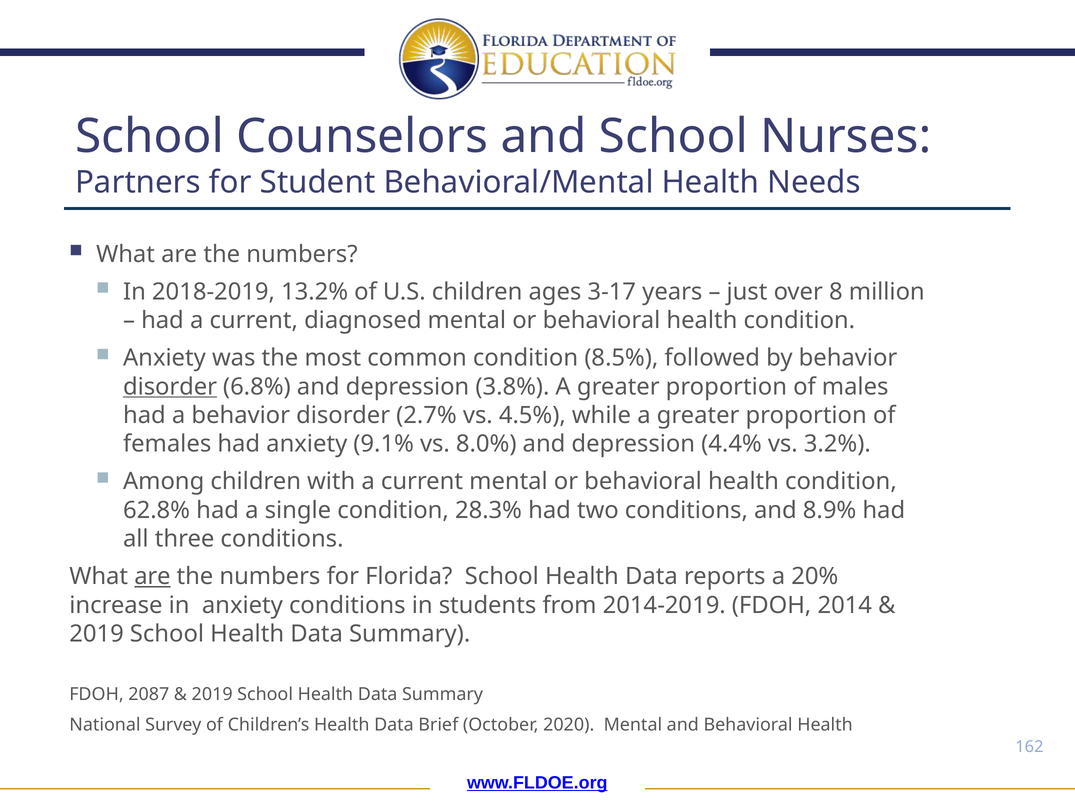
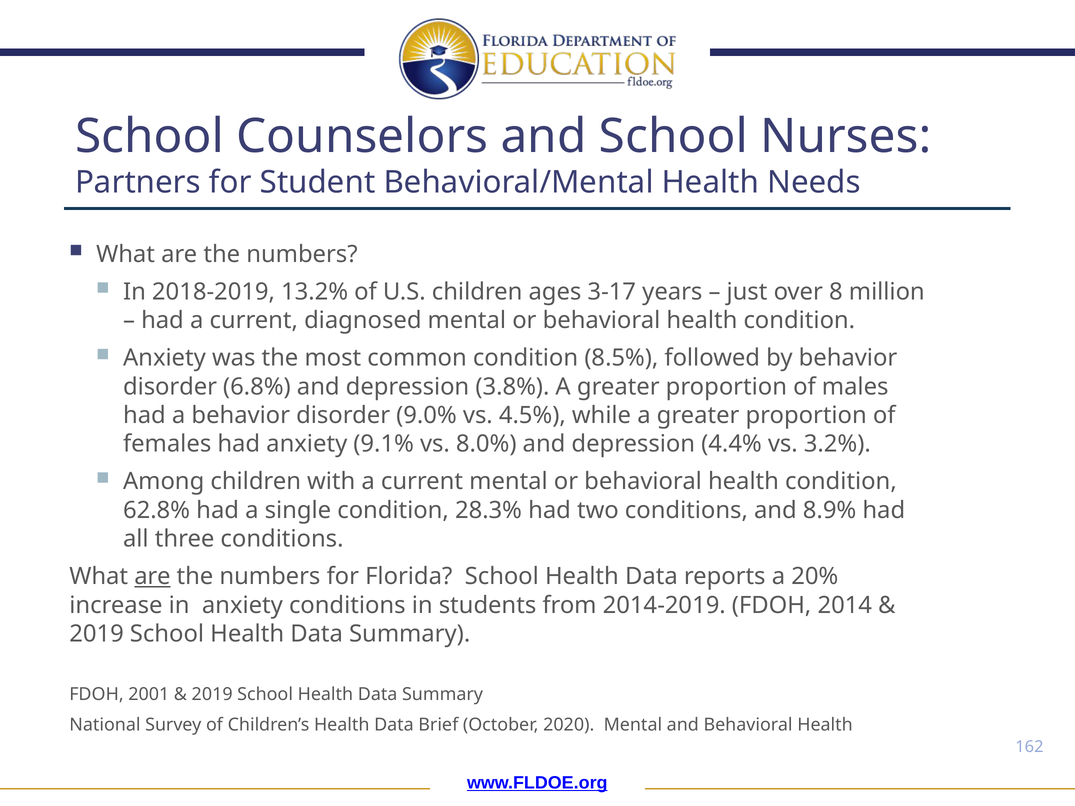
disorder underline: present -> none (170, 387)
2.7%: 2.7% -> 9.0% (427, 415)
2087: 2087 -> 2001 (149, 694)
